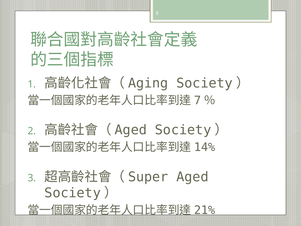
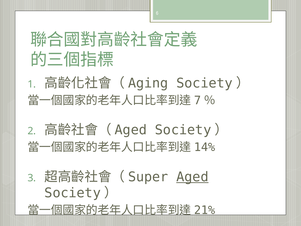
Aged underline: none -> present (192, 177)
